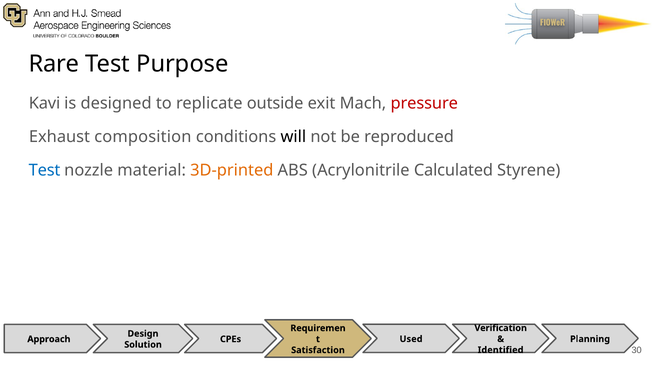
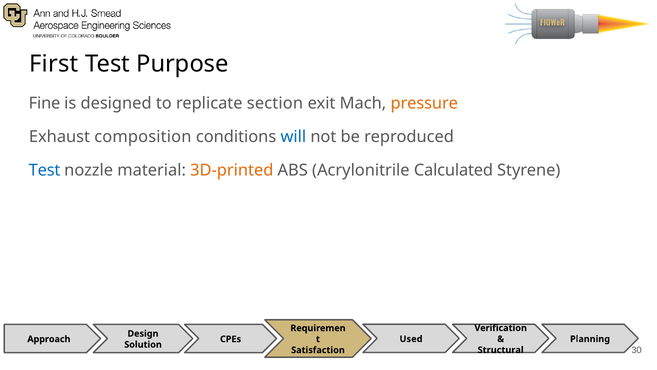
Rare: Rare -> First (54, 64)
Kavi: Kavi -> Fine (45, 103)
outside: outside -> section (275, 103)
pressure colour: red -> orange (424, 103)
will colour: black -> blue (293, 137)
Identified: Identified -> Structural (501, 350)
